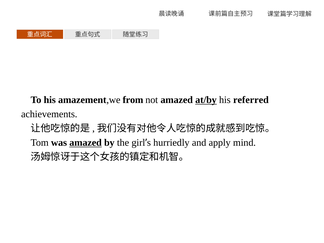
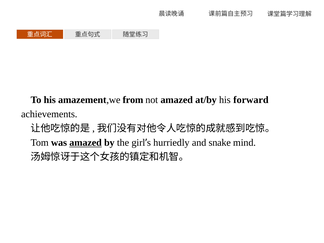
at/by underline: present -> none (206, 100)
referred: referred -> forward (251, 100)
apply: apply -> snake (220, 143)
